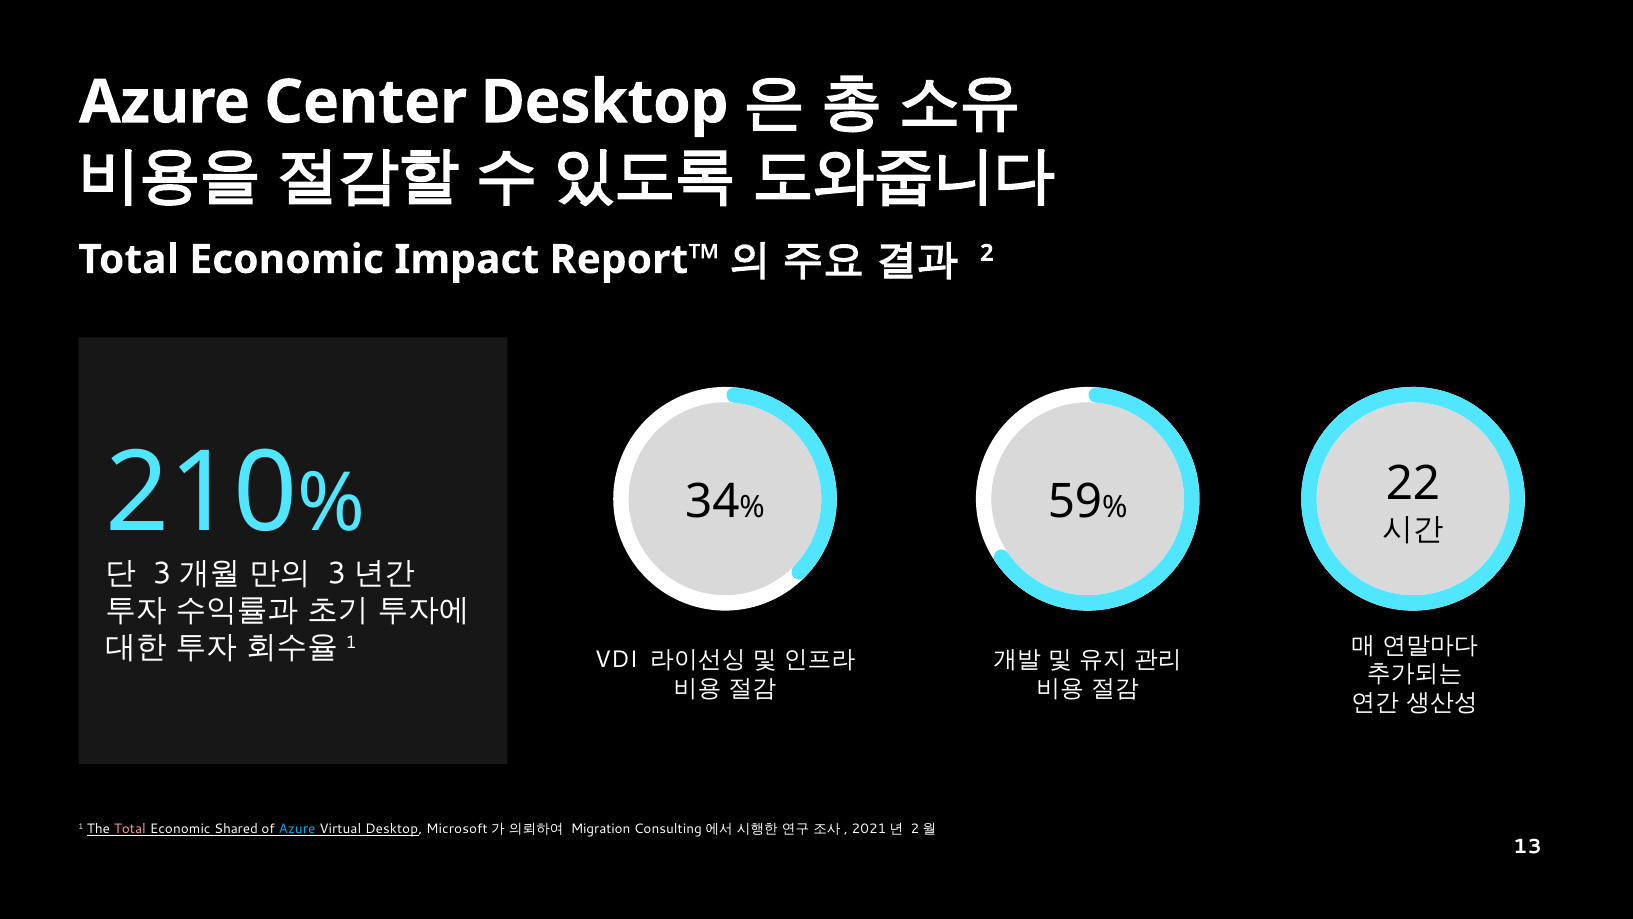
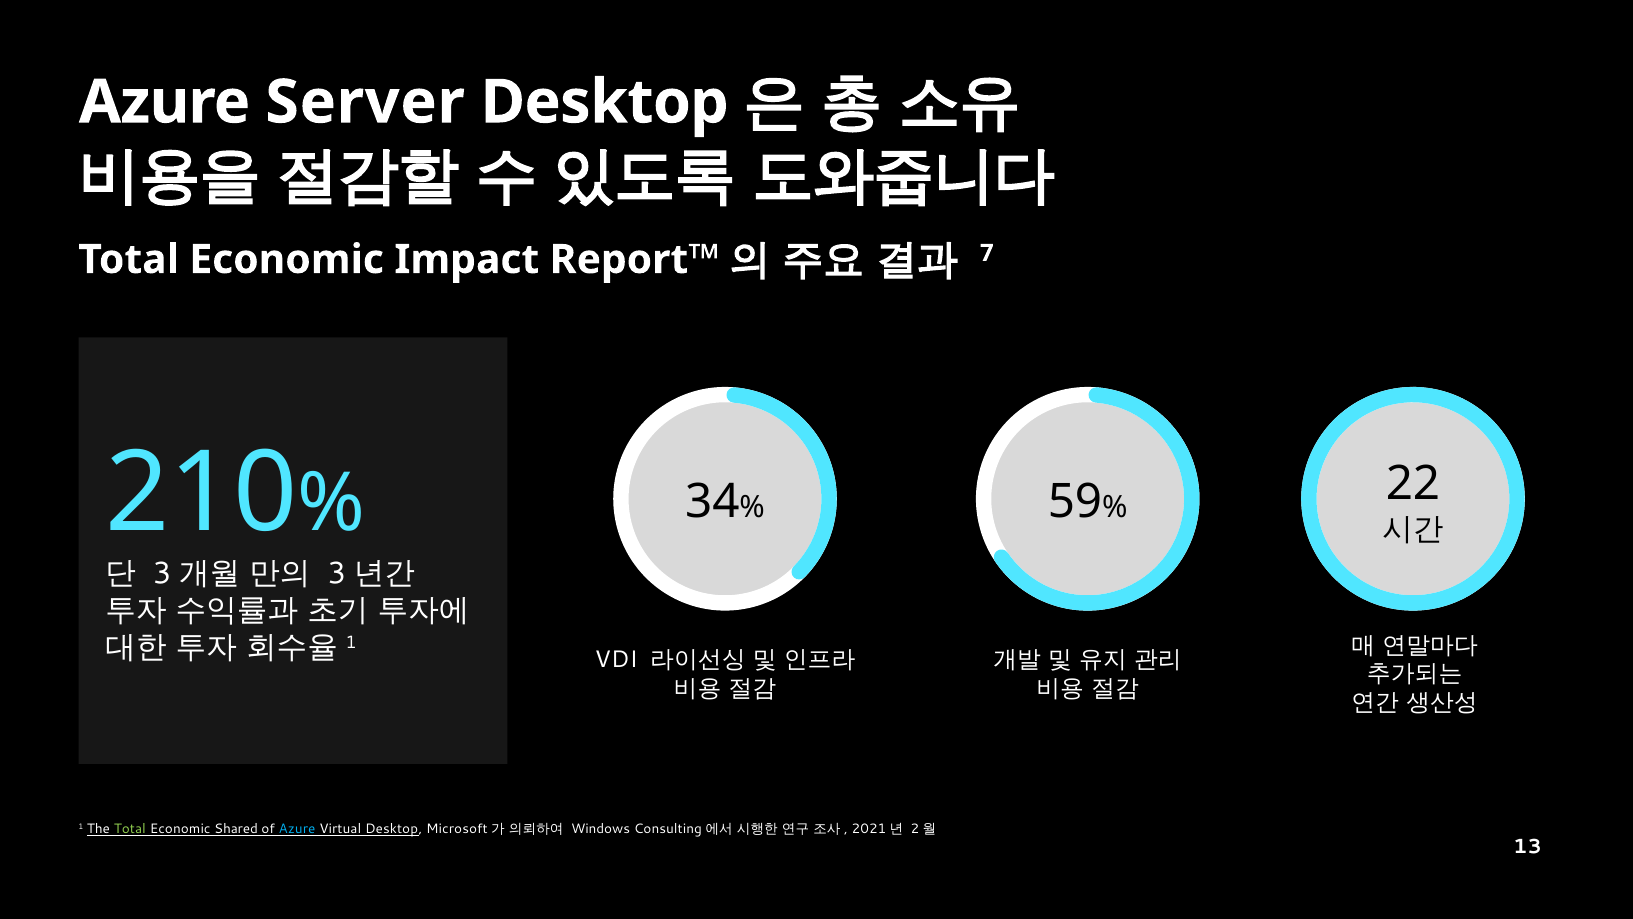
Center: Center -> Server (365, 102)
2: 2 -> 7 (987, 253)
Total colour: pink -> light green (130, 828)
Migration: Migration -> Windows (601, 828)
